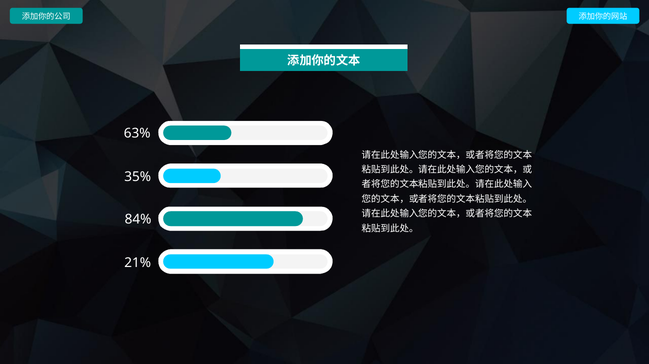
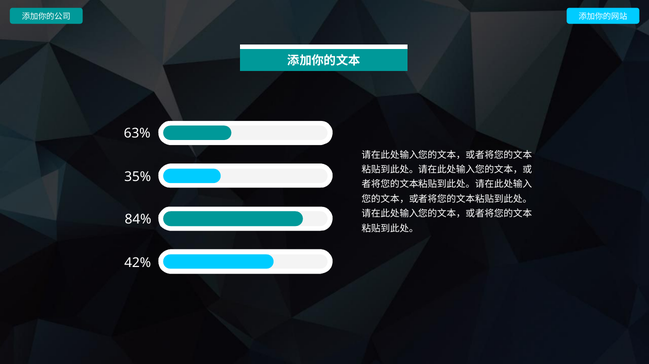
21%: 21% -> 42% (138, 263)
